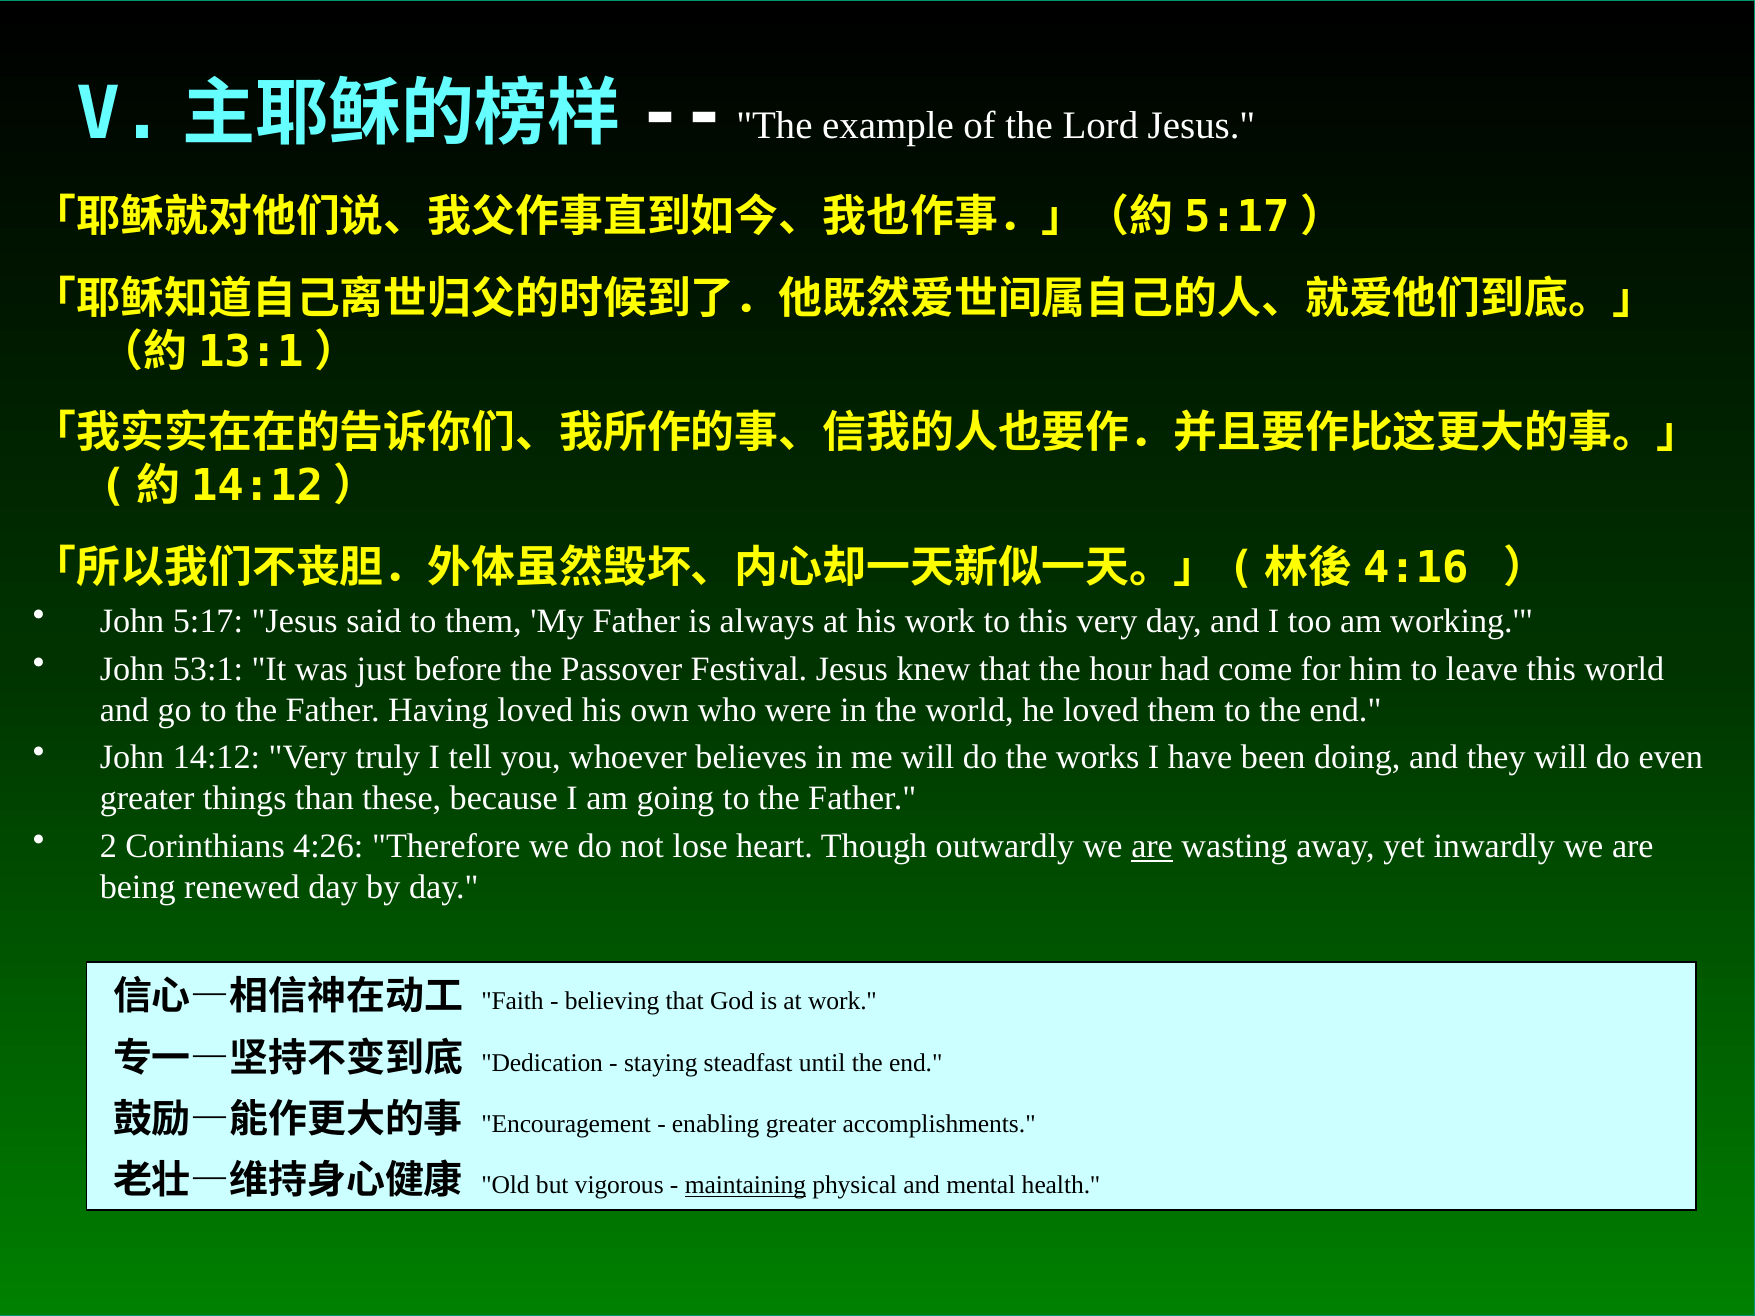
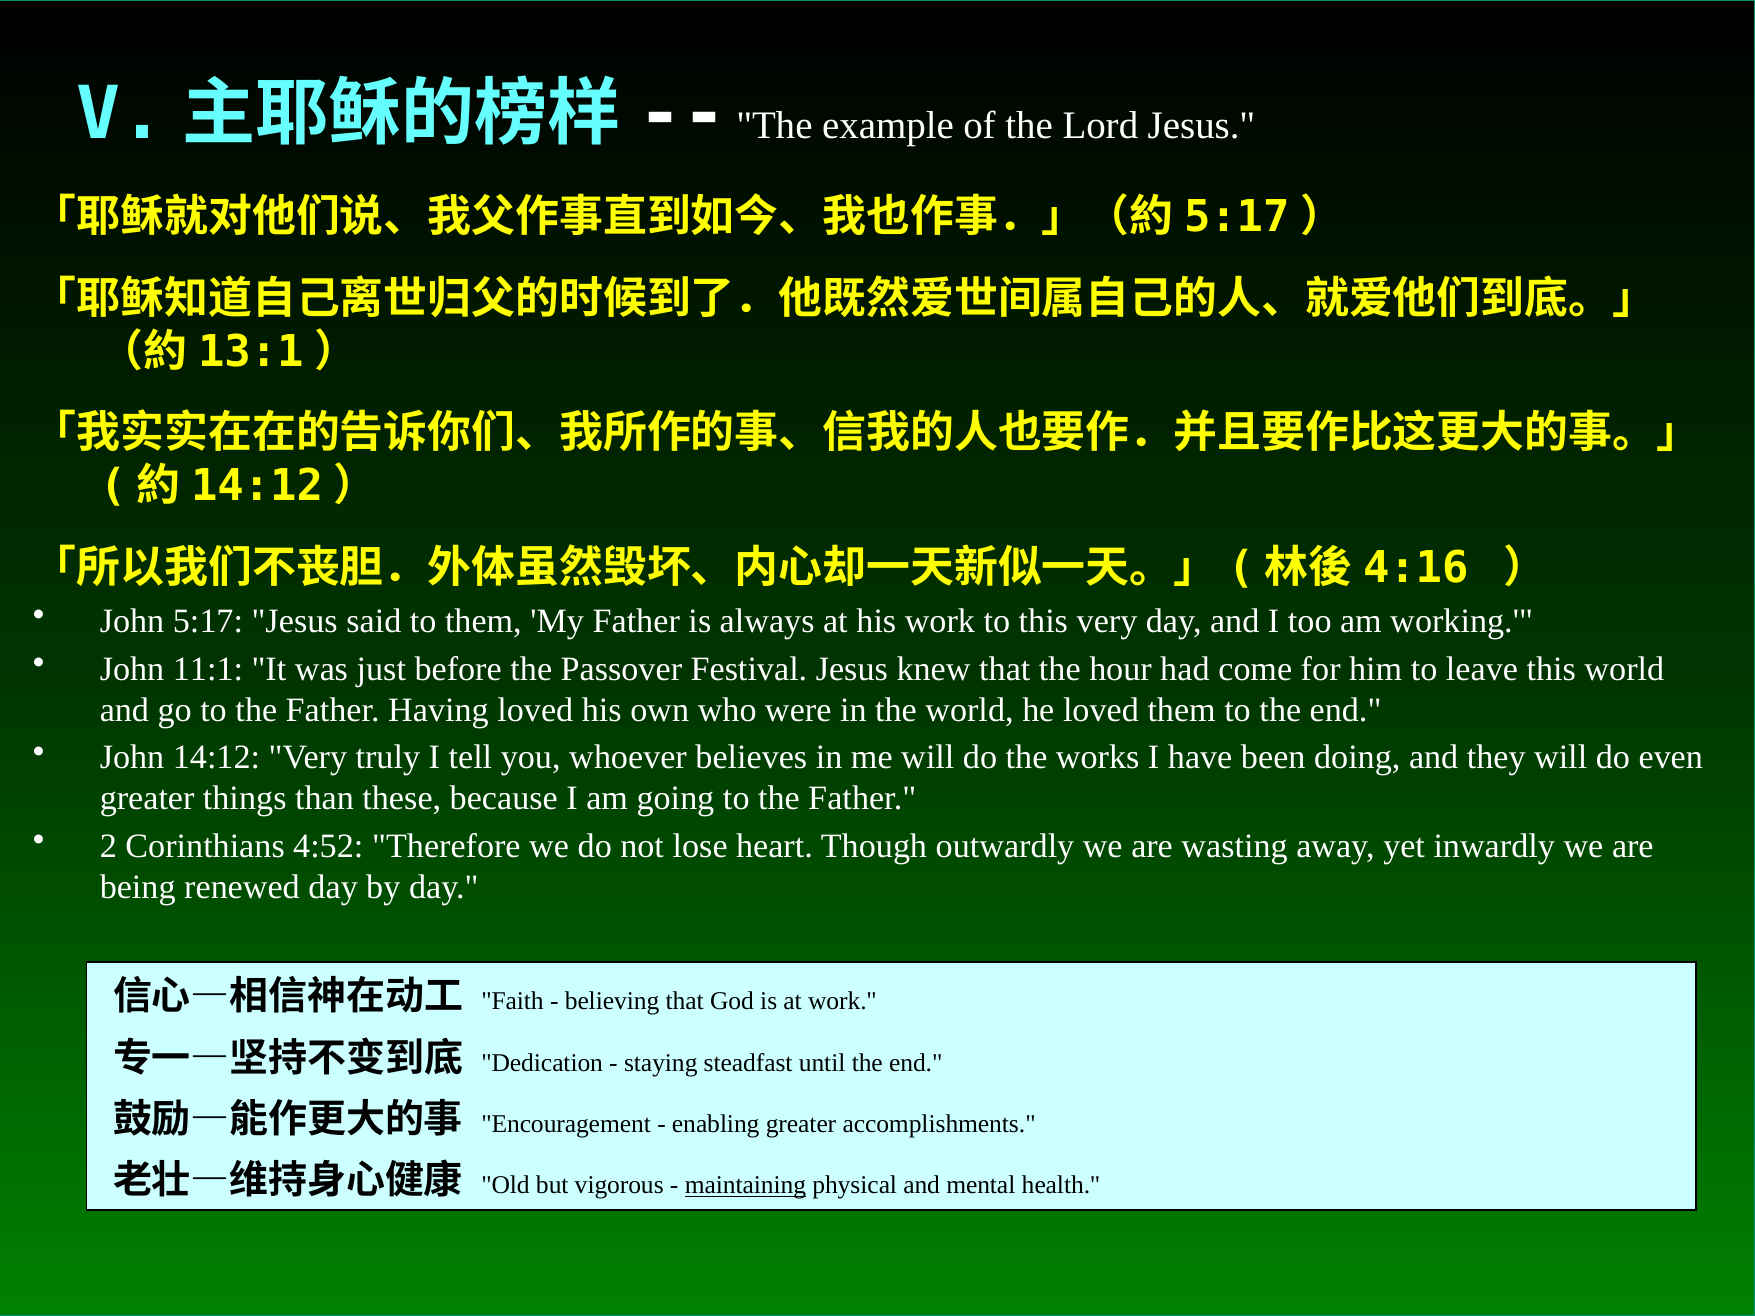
53:1: 53:1 -> 11:1 (208, 669)
4:26: 4:26 -> 4:52 (328, 846)
are underline: present -> none (1152, 846)
